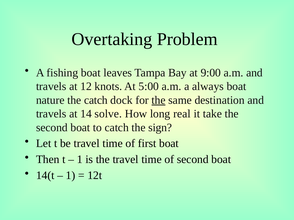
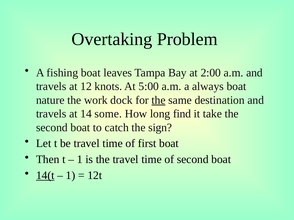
9:00: 9:00 -> 2:00 (211, 73)
the catch: catch -> work (96, 100)
solve: solve -> some (108, 114)
real: real -> find (182, 114)
14(t underline: none -> present (45, 176)
